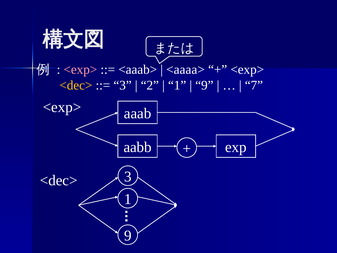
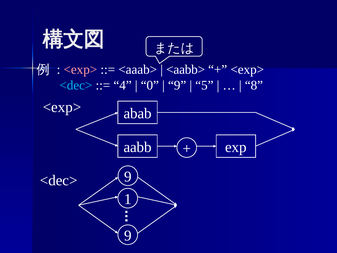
<aaaa>: <aaaa> -> <aabb> (186, 69)
<dec> colour: yellow -> light blue (76, 85)
3: 3 -> 4 (123, 85)
2: 2 -> 0 (150, 85)
1: 1 -> 9 (177, 85)
9: 9 -> 5 (204, 85)
7: 7 -> 8 (254, 85)
aaab: aaab -> abab (138, 113)
<dec> 3: 3 -> 9 (128, 177)
